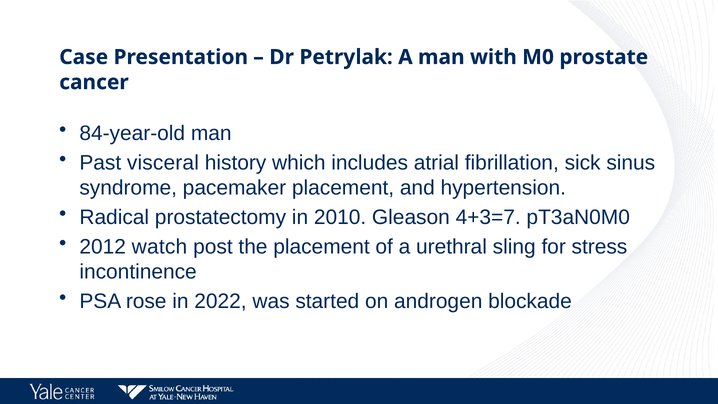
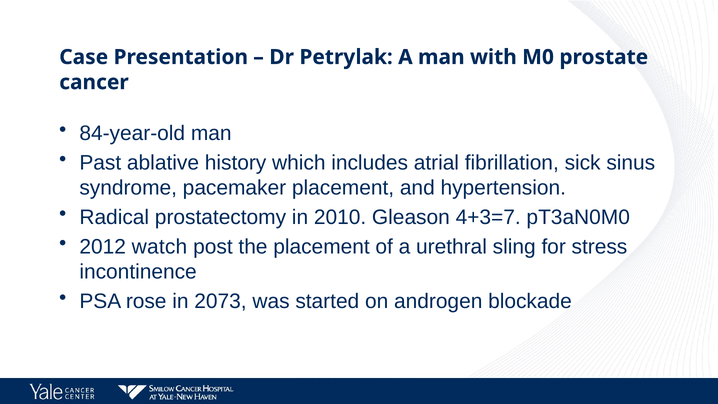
visceral: visceral -> ablative (163, 163)
2022: 2022 -> 2073 (221, 301)
